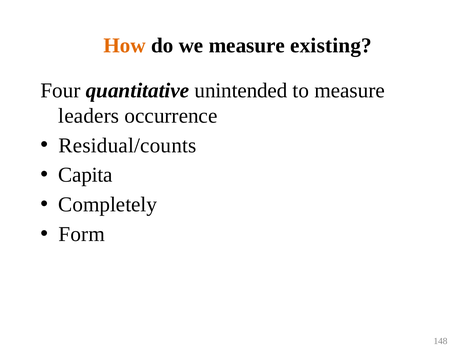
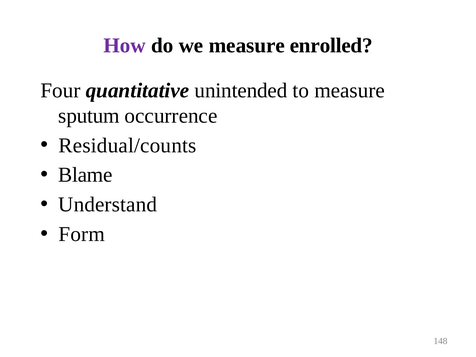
How colour: orange -> purple (125, 46)
existing: existing -> enrolled (331, 46)
leaders: leaders -> sputum (89, 116)
Capita: Capita -> Blame (85, 175)
Completely: Completely -> Understand (108, 205)
